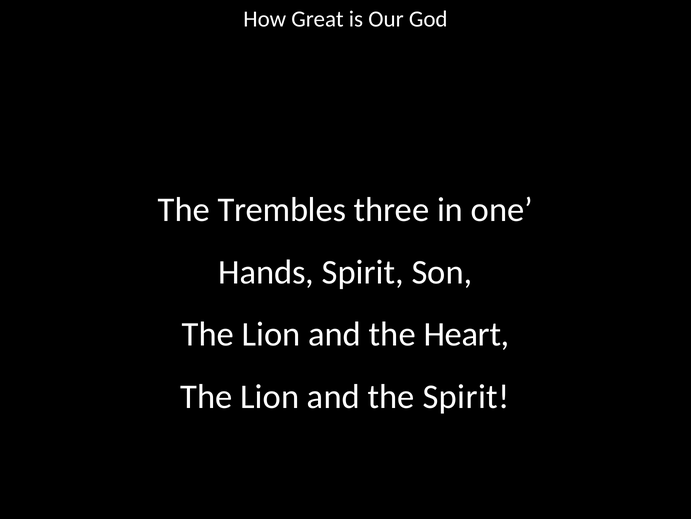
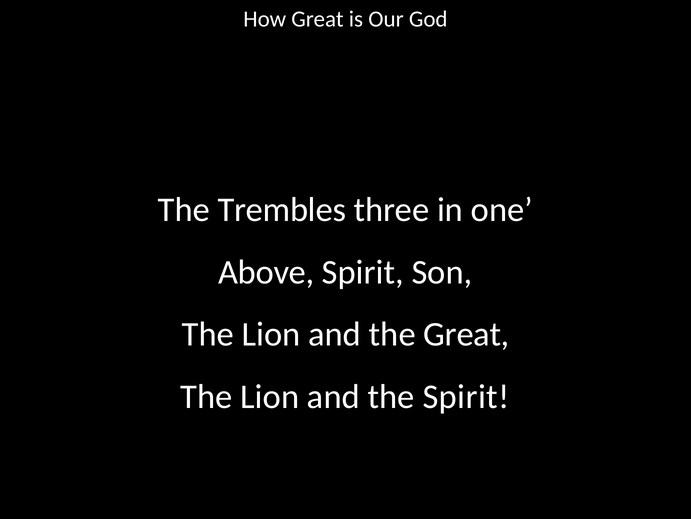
Hands: Hands -> Above (266, 272)
the Heart: Heart -> Great (466, 334)
